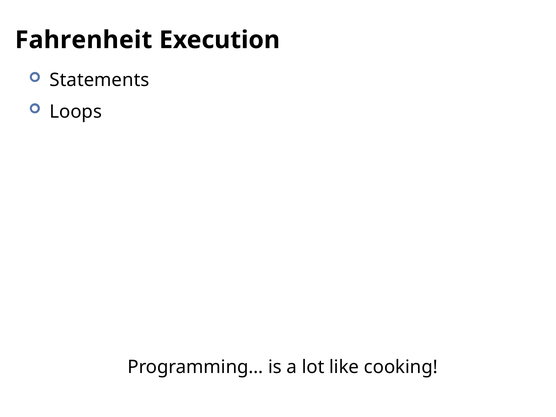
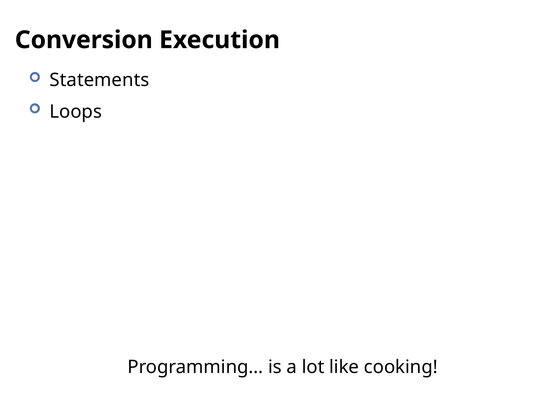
Fahrenheit: Fahrenheit -> Conversion (84, 40)
